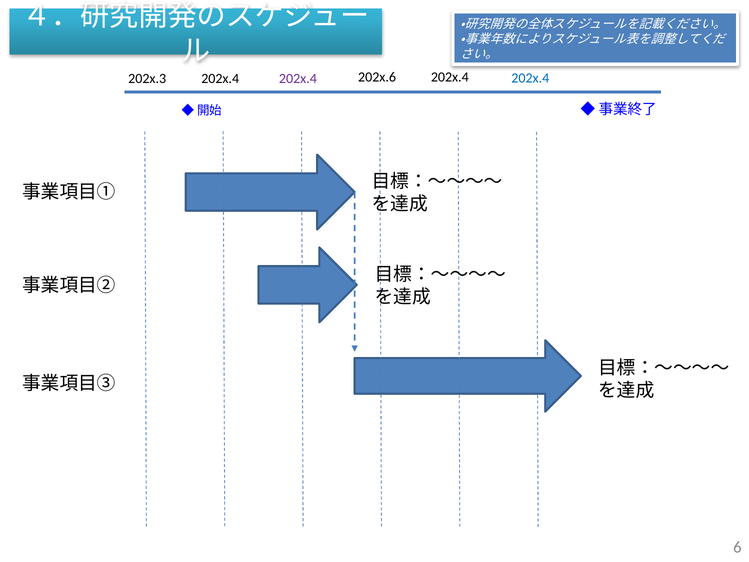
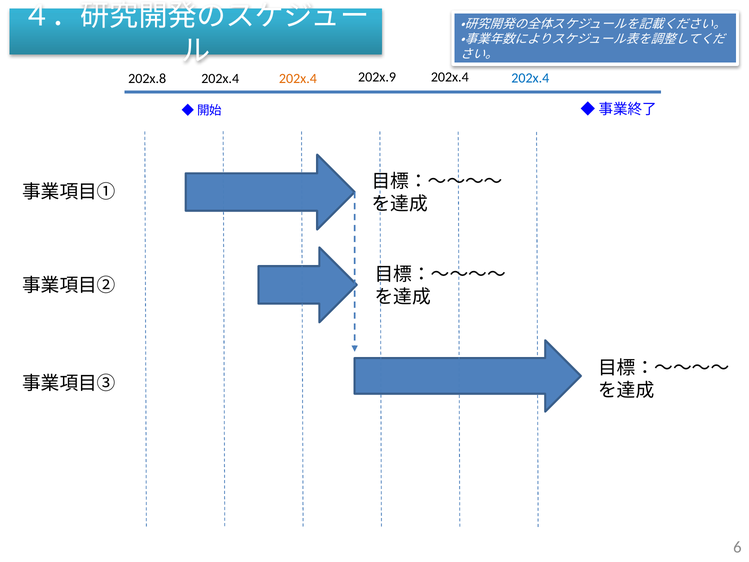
202x.6: 202x.6 -> 202x.9 (377, 77)
202x.4 colour: purple -> orange (298, 78)
202x.3: 202x.3 -> 202x.8 (147, 79)
